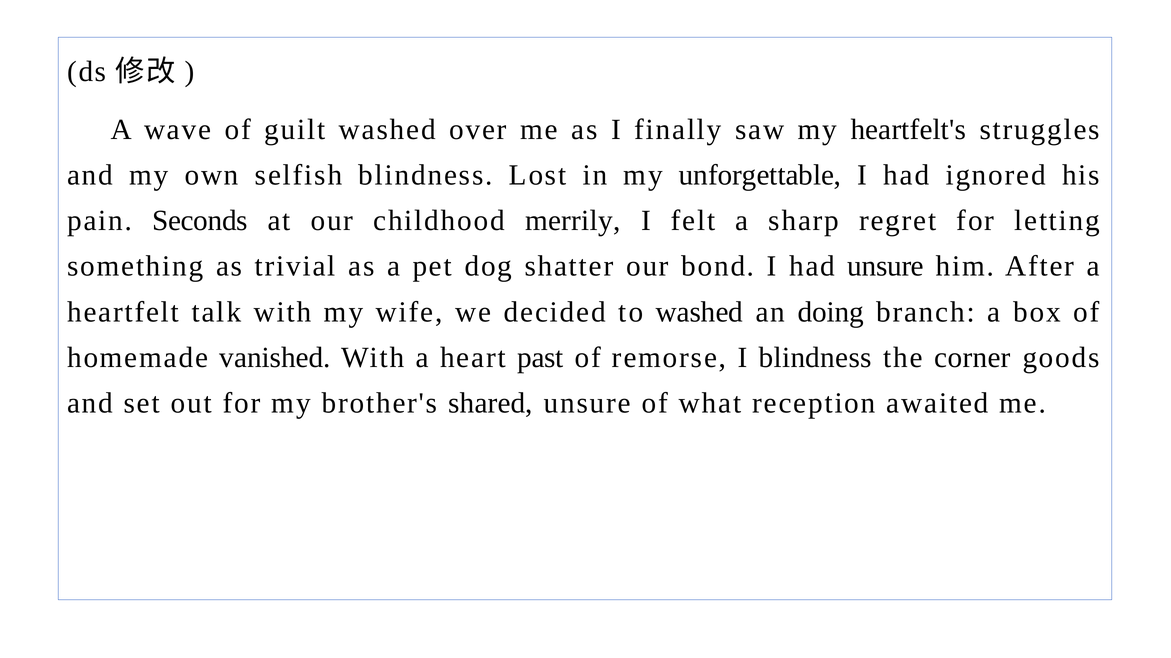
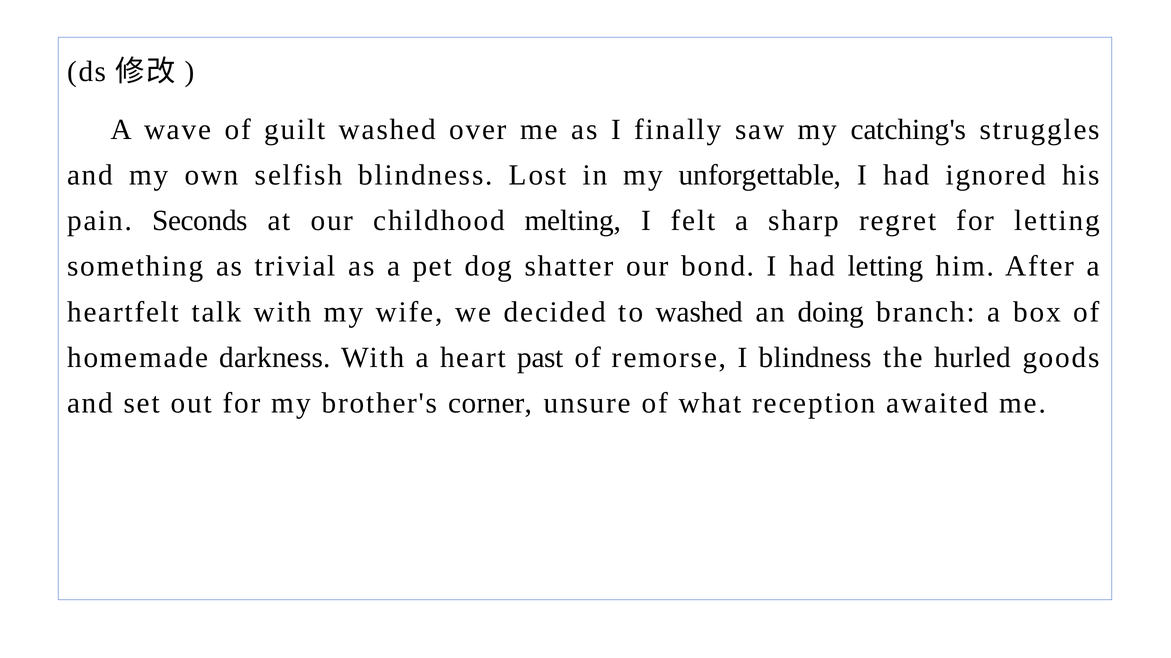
heartfelt's: heartfelt's -> catching's (908, 130)
merrily: merrily -> melting (573, 221)
had unsure: unsure -> letting (885, 267)
vanished: vanished -> darkness (275, 358)
corner: corner -> hurled (973, 358)
shared: shared -> corner (490, 404)
